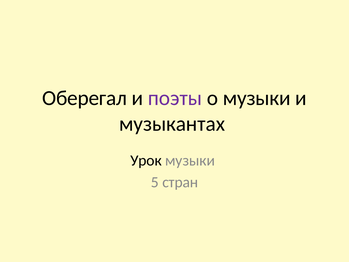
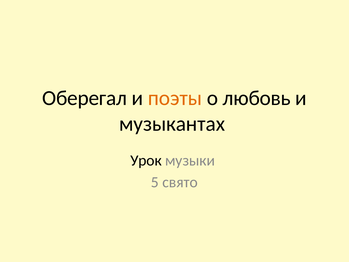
поэты colour: purple -> orange (175, 98)
о музыки: музыки -> любовь (257, 98)
стран: стран -> свято (180, 182)
